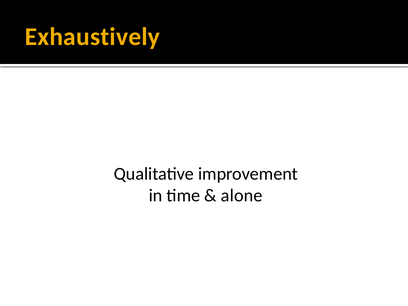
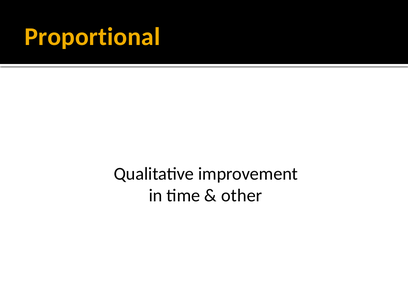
Exhaustively: Exhaustively -> Proportional (92, 37)
alone: alone -> other (242, 196)
